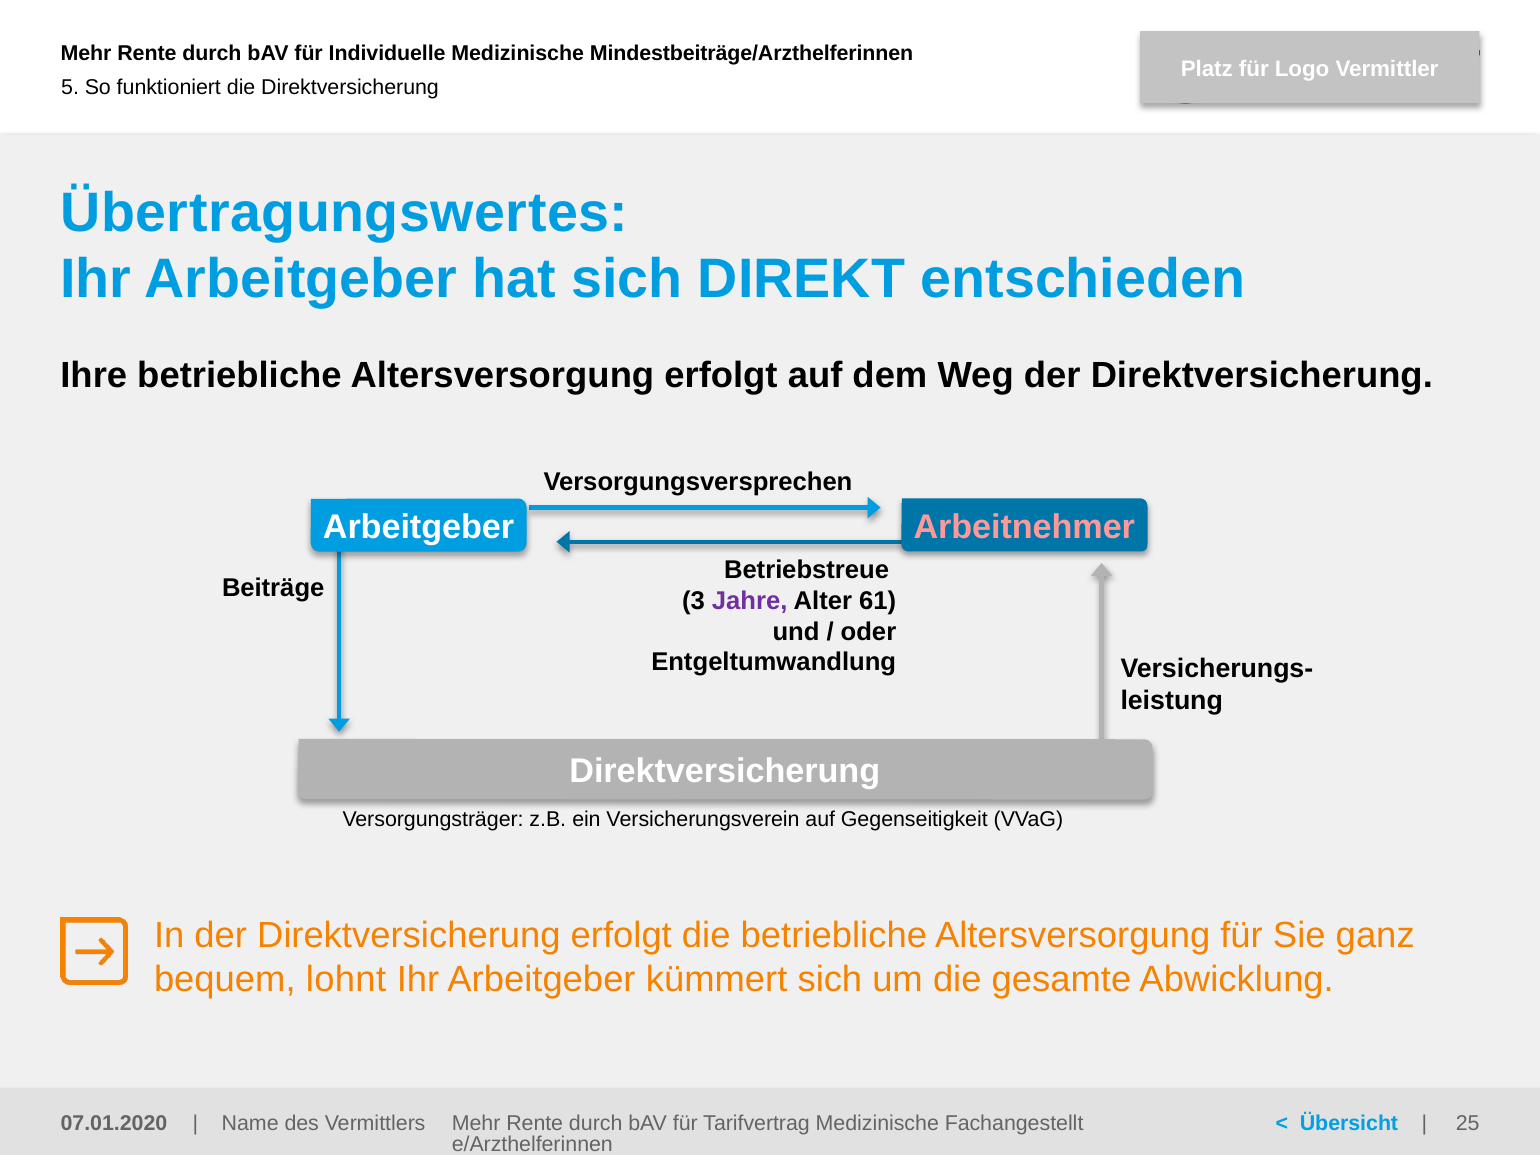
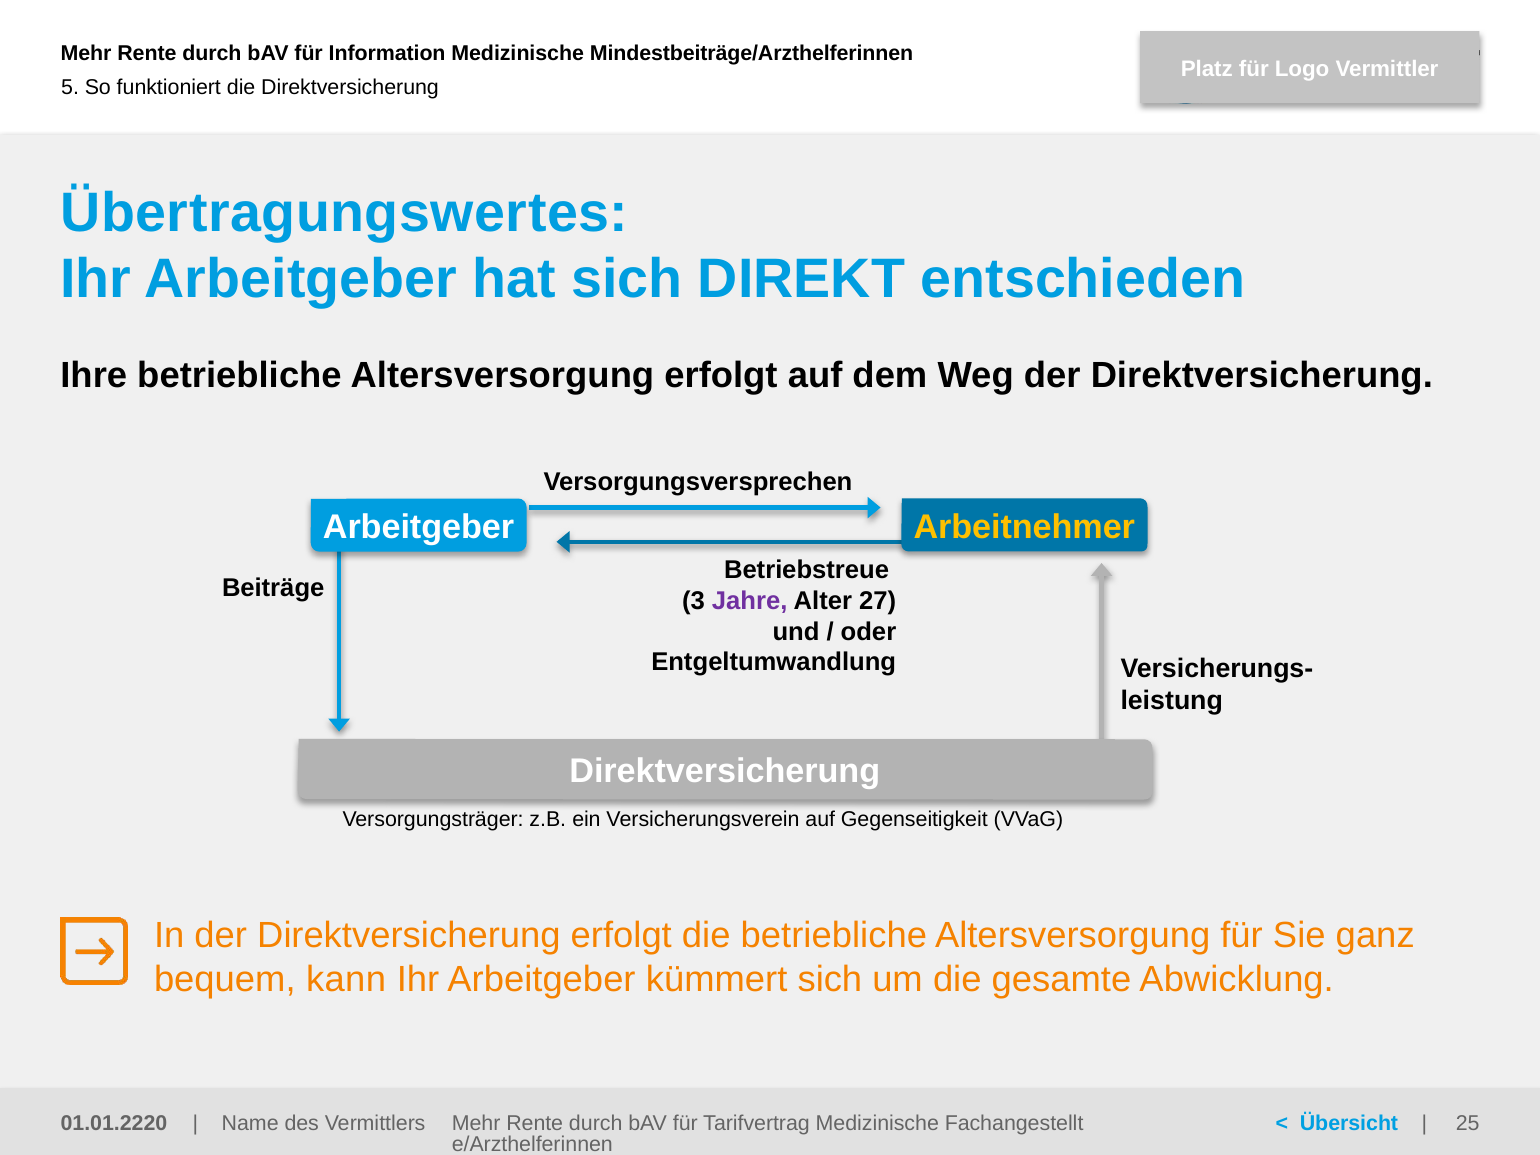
Individuelle: Individuelle -> Information (387, 53)
Arbeitnehmer colour: pink -> yellow (1024, 527)
61: 61 -> 27 (878, 601)
lohnt: lohnt -> kann (346, 979)
07.01.2020: 07.01.2020 -> 01.01.2220 (114, 1123)
